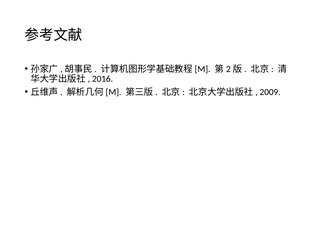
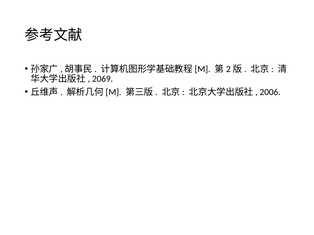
2016: 2016 -> 2069 (103, 79)
2009: 2009 -> 2006 (270, 92)
